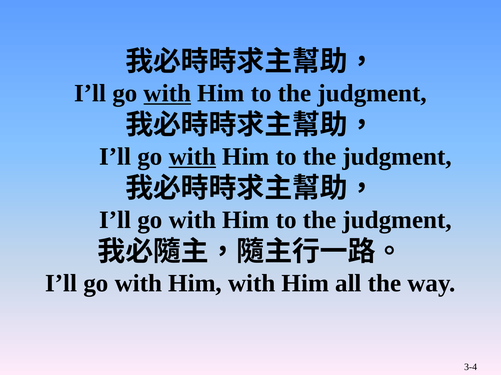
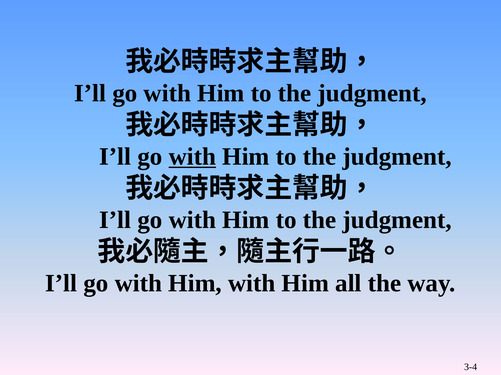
with underline: present -> none (167, 93)
